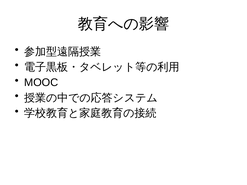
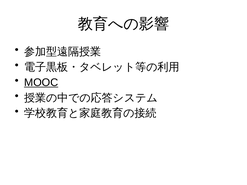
MOOC underline: none -> present (41, 83)
